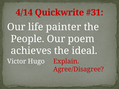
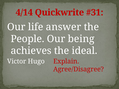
painter: painter -> answer (63, 27)
poem: poem -> being (81, 39)
